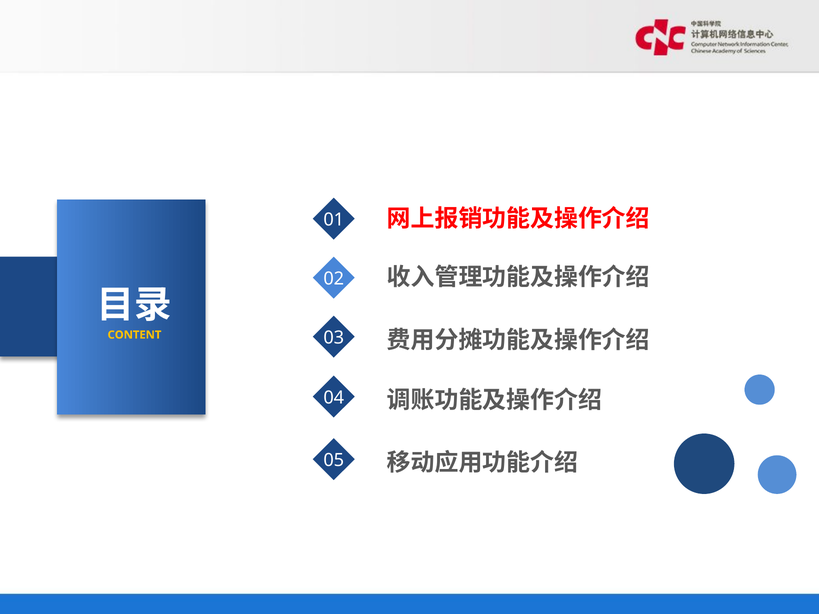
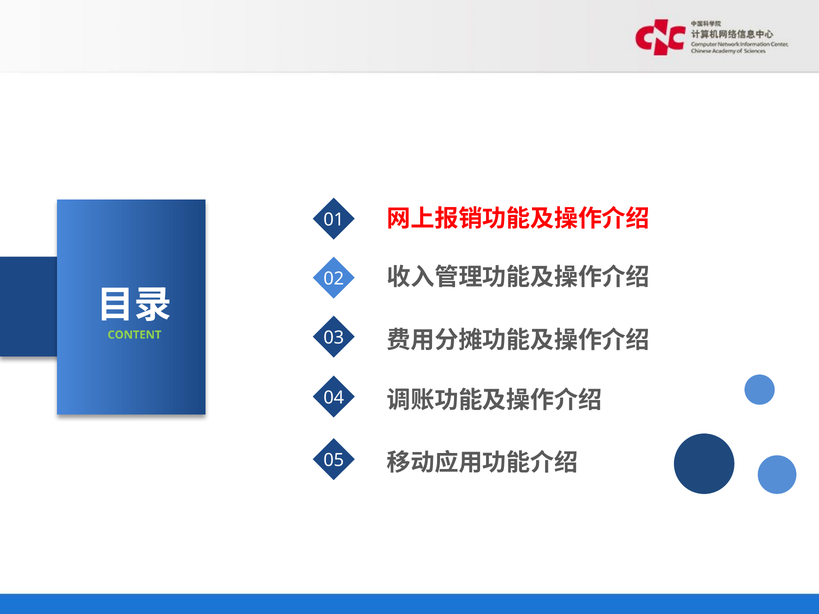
CONTENT colour: yellow -> light green (134, 335)
